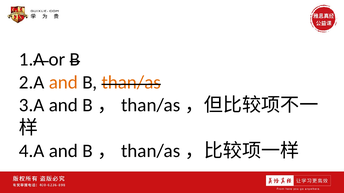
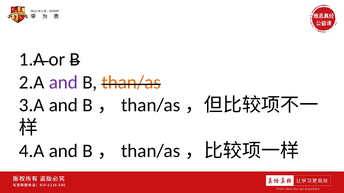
and colour: orange -> purple (63, 83)
